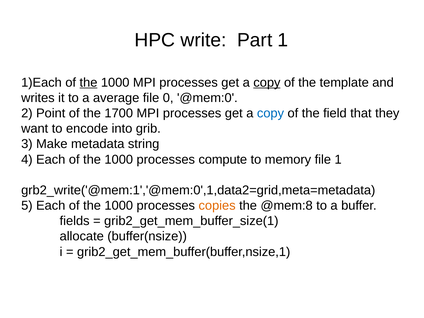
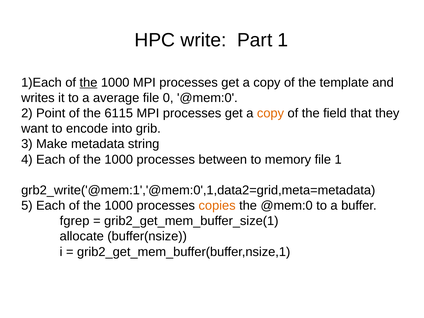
copy underline: present -> none (267, 83)
1700: 1700 -> 6115 (119, 113)
copy colour: blue -> orange (270, 113)
compute: compute -> between (223, 159)
the @mem:8: @mem:8 -> @mem:0 (287, 206)
fields: fields -> fgrep (75, 221)
